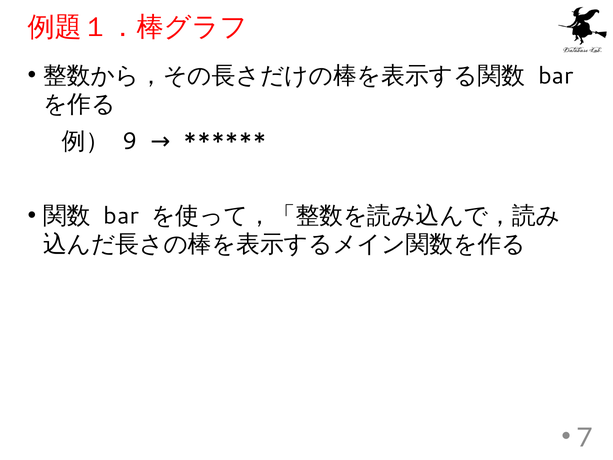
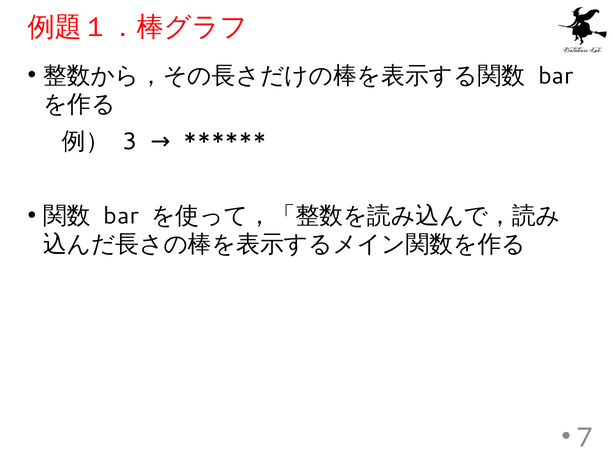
9: 9 -> 3 (130, 142)
